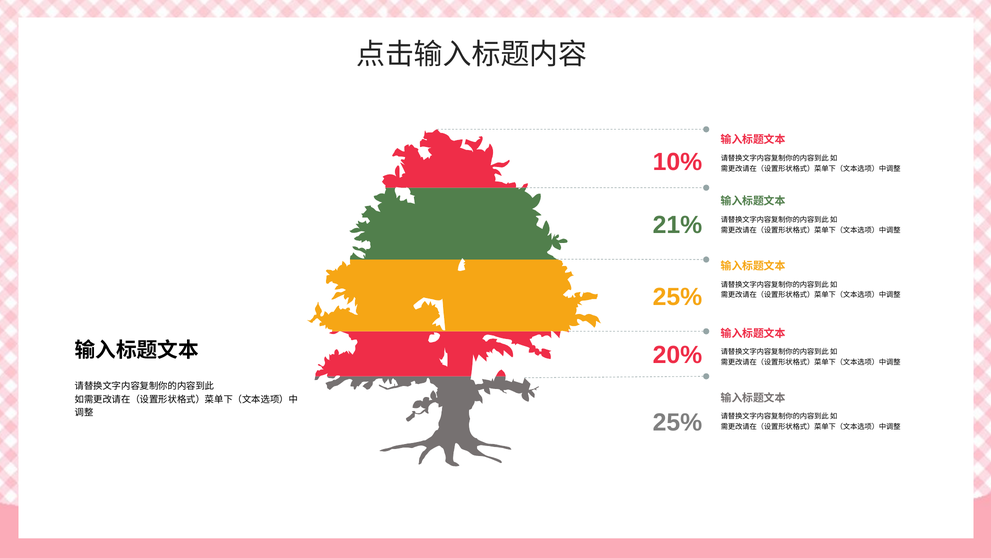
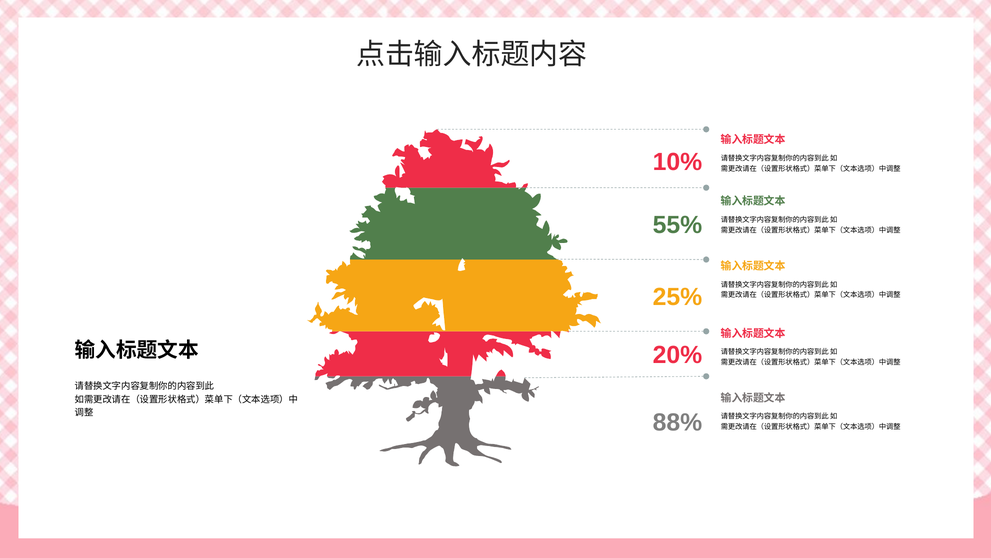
21%: 21% -> 55% (677, 225)
25%: 25% -> 88% (677, 422)
